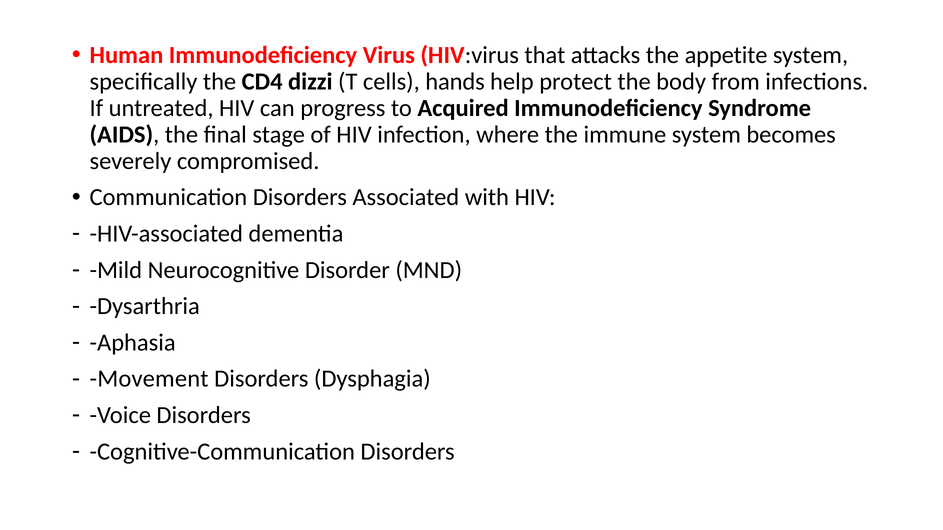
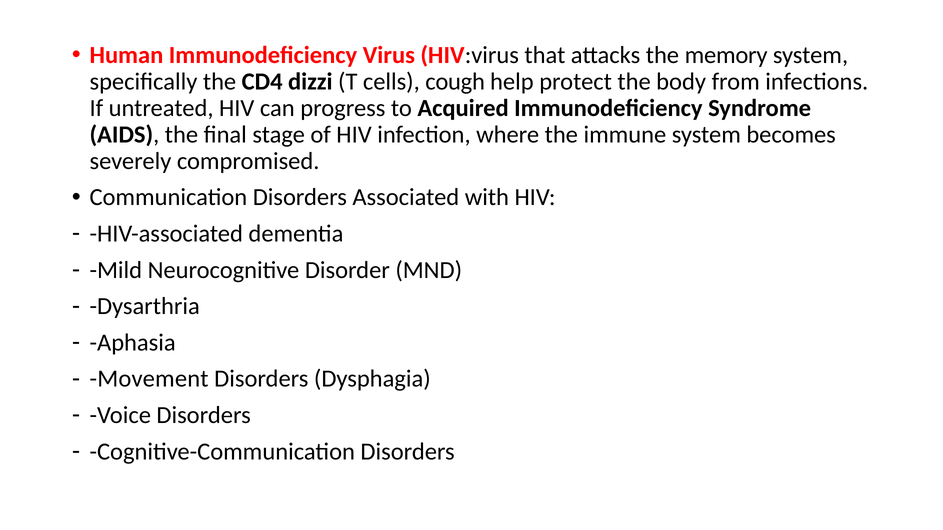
appetite: appetite -> memory (726, 55)
hands: hands -> cough (455, 82)
